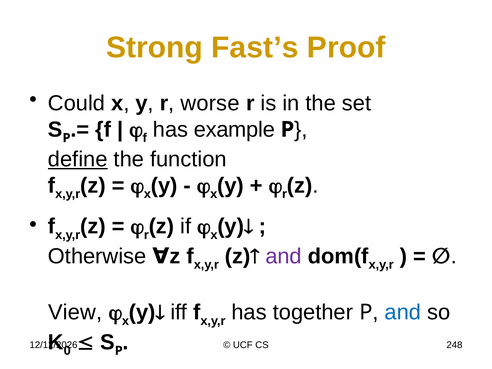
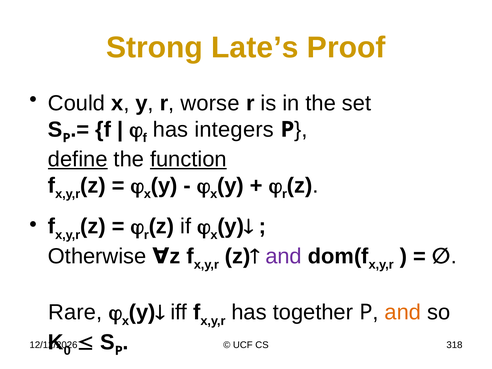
Fast’s: Fast’s -> Late’s (255, 48)
example: example -> integers (234, 129)
function underline: none -> present (188, 159)
View: View -> Rare (75, 312)
and colour: blue -> orange (403, 312)
248: 248 -> 318 (454, 345)
